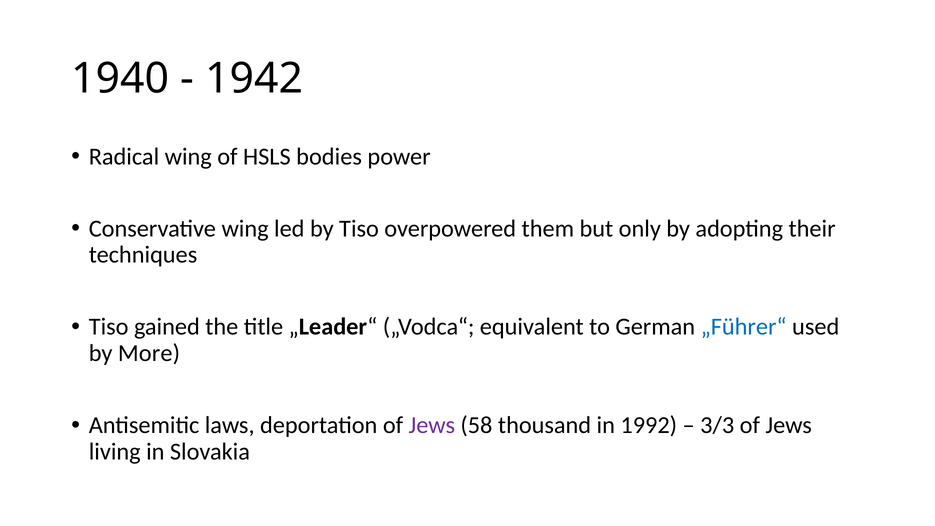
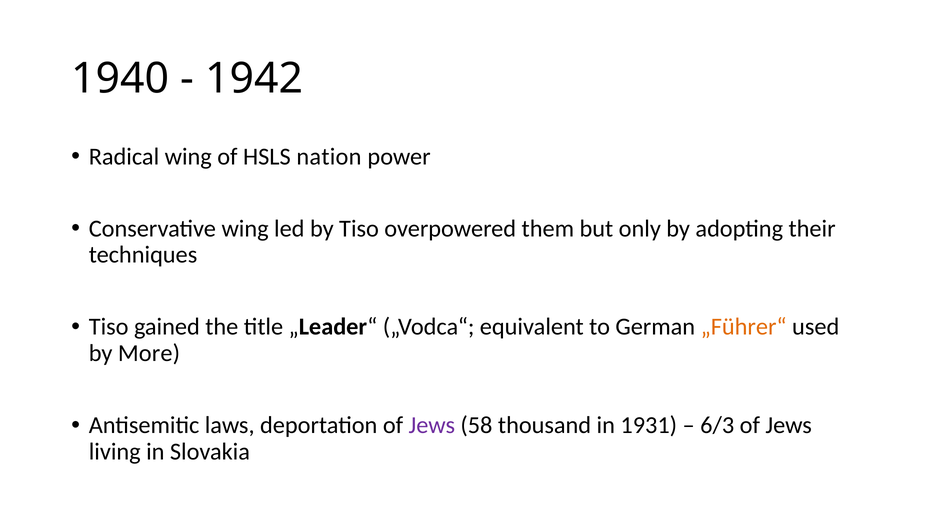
bodies: bodies -> nation (329, 157)
„Führer“ colour: blue -> orange (744, 327)
1992: 1992 -> 1931 (649, 425)
3/3: 3/3 -> 6/3 (717, 425)
